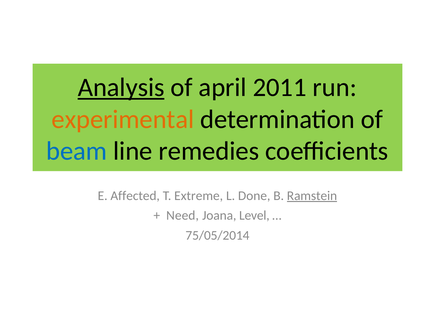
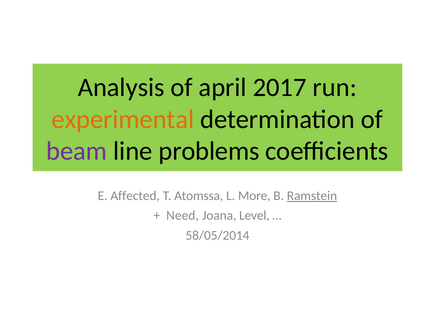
Analysis underline: present -> none (121, 87)
2011: 2011 -> 2017 (280, 87)
beam colour: blue -> purple (77, 151)
remedies: remedies -> problems (209, 151)
Extreme: Extreme -> Atomssa (199, 196)
Done: Done -> More (254, 196)
75/05/2014: 75/05/2014 -> 58/05/2014 (217, 236)
